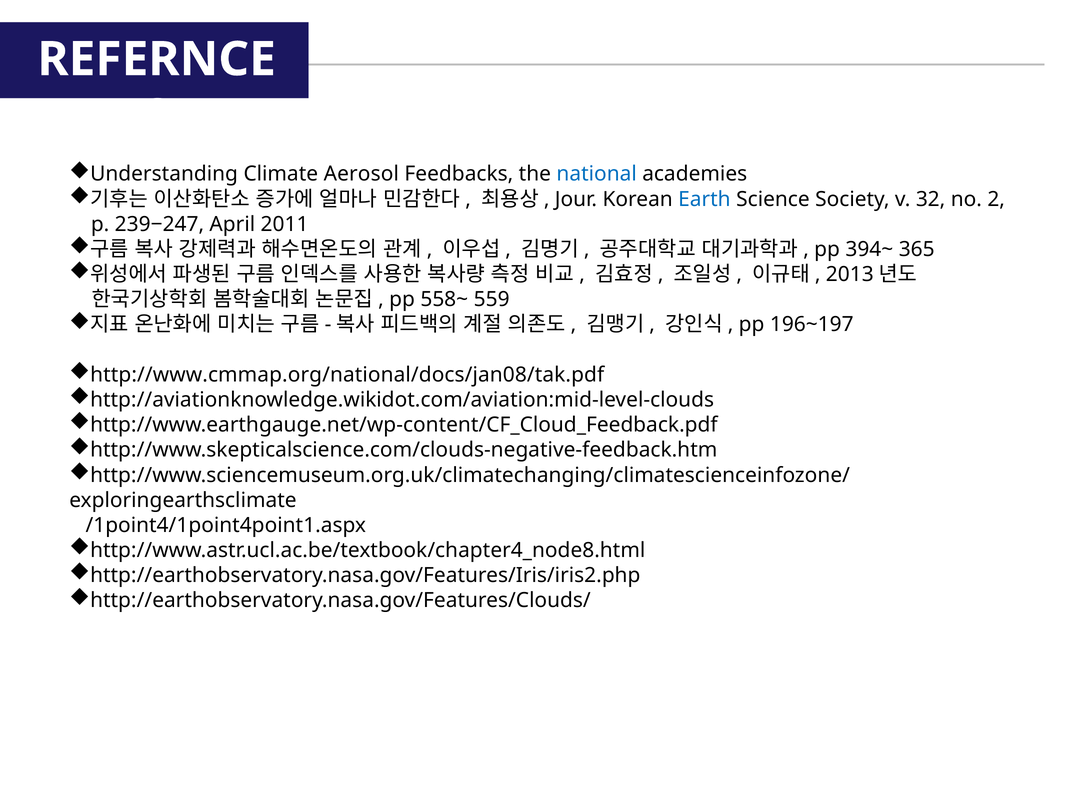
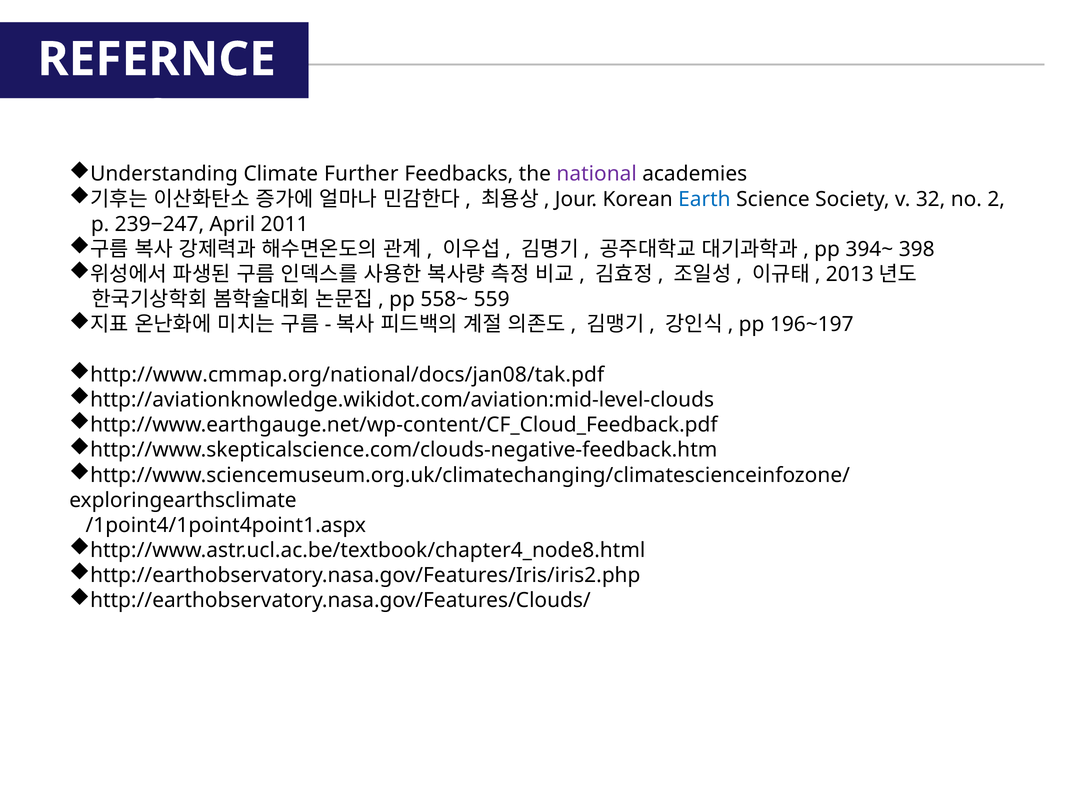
Aerosol: Aerosol -> Further (361, 174)
national colour: blue -> purple (597, 174)
365: 365 -> 398 (917, 249)
